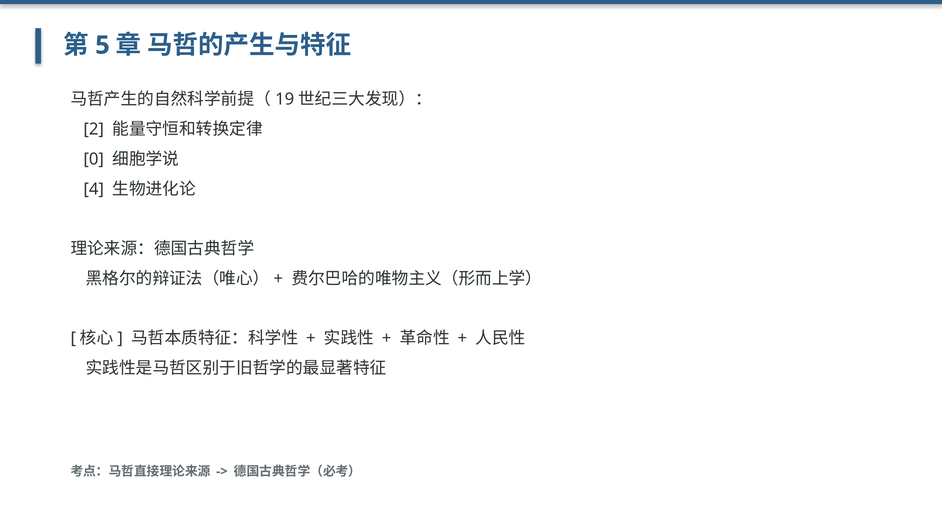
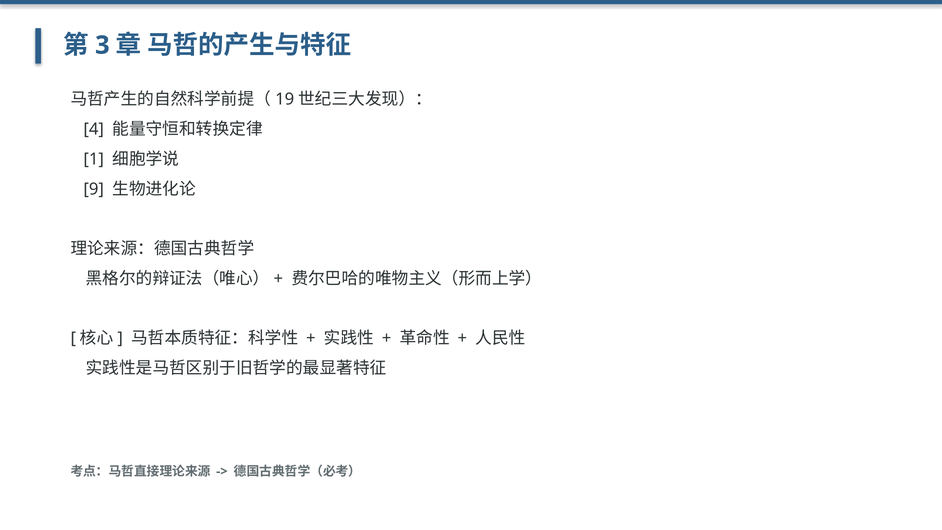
5: 5 -> 3 (102, 45)
2: 2 -> 4 (94, 129)
0: 0 -> 1 (94, 159)
4: 4 -> 9 (94, 189)
